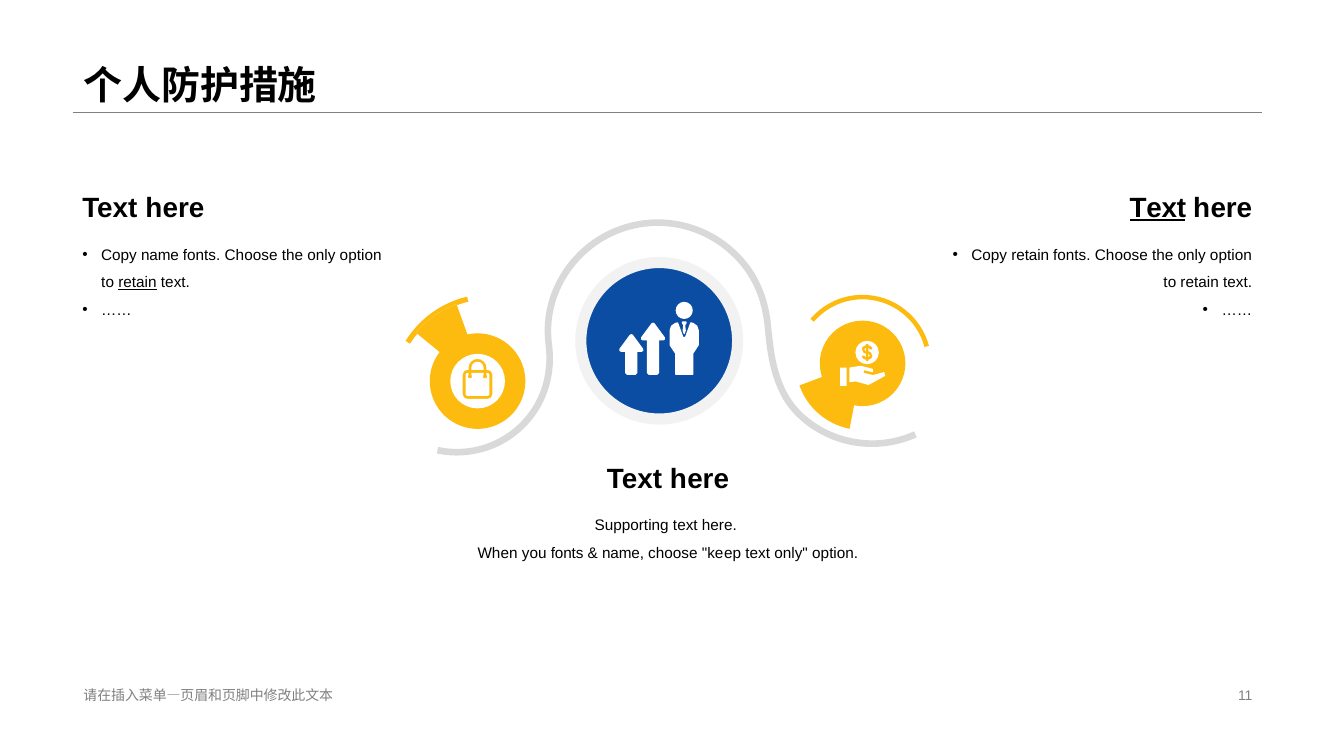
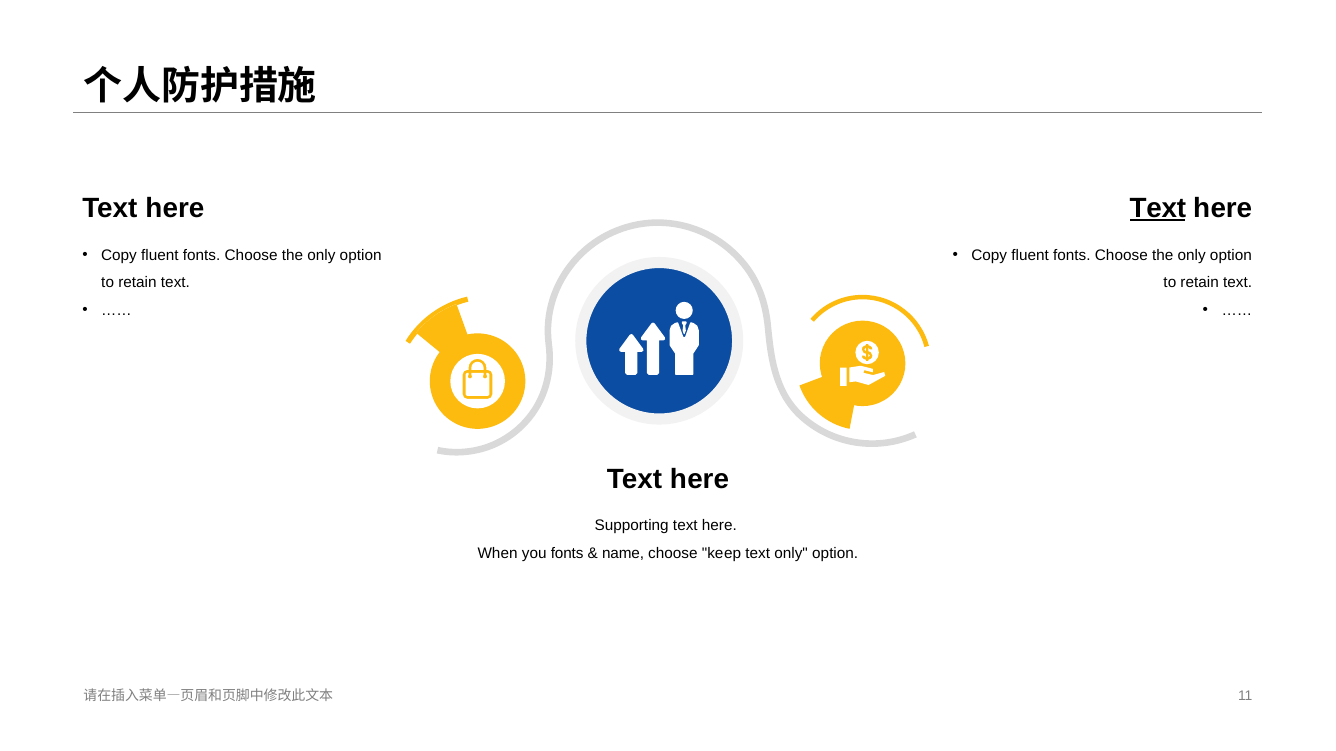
name: name -> fluent (160, 255)
retain: retain -> fluent (1030, 255)
retain underline: present -> none (138, 283)
